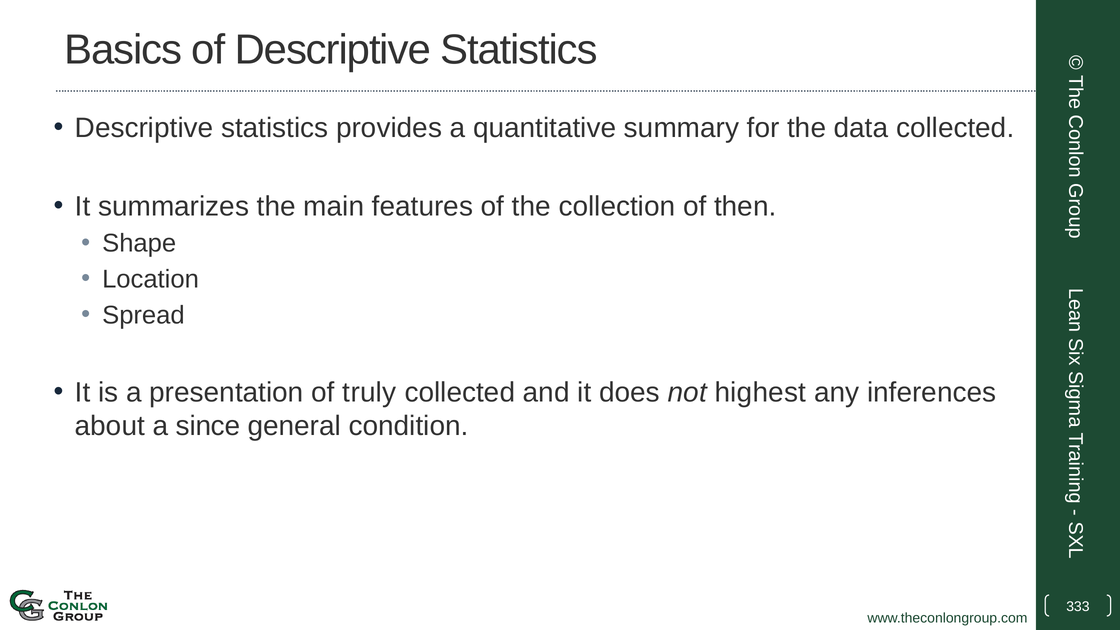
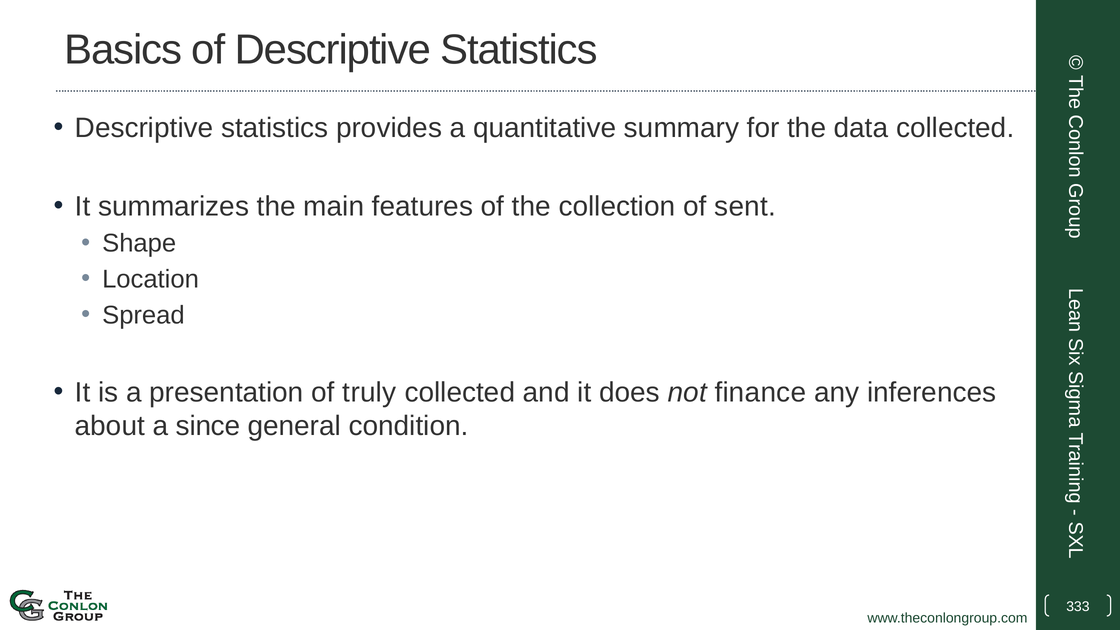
then: then -> sent (745, 206)
highest: highest -> finance (760, 392)
